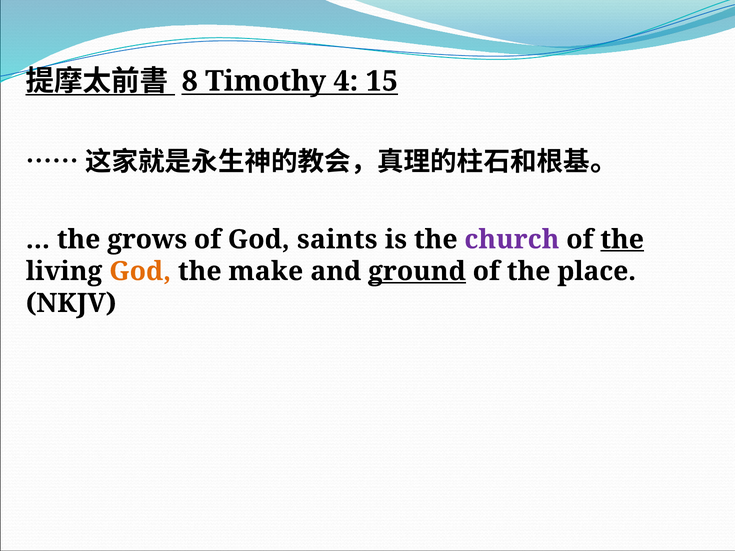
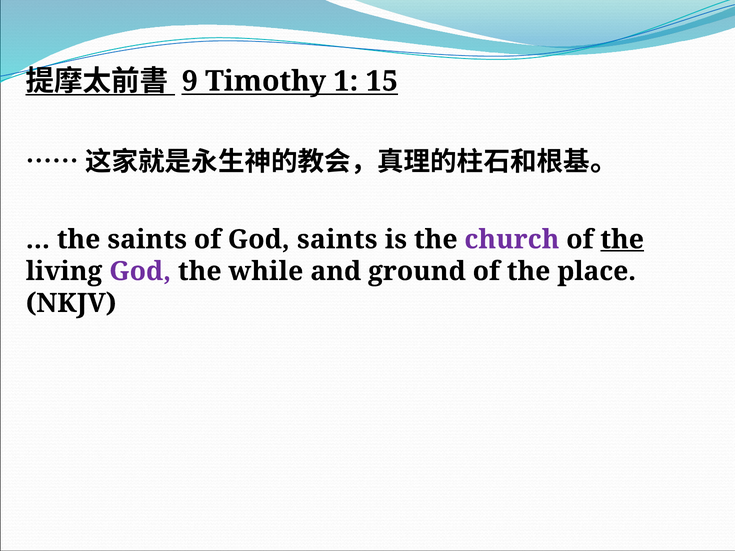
8: 8 -> 9 (190, 81)
4: 4 -> 1 (346, 81)
the grows: grows -> saints (147, 240)
God colour: orange -> purple (140, 271)
make: make -> while (266, 271)
ground underline: present -> none (417, 271)
